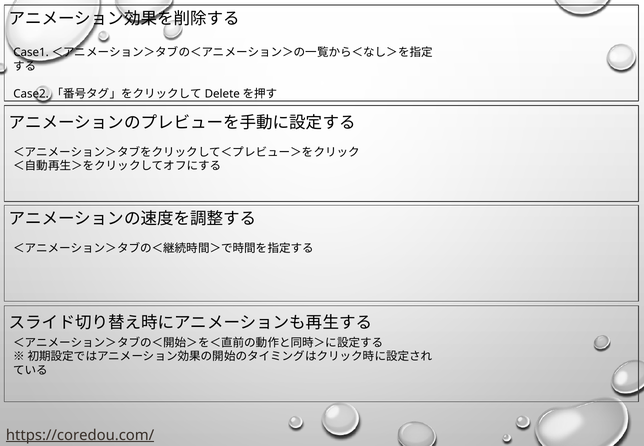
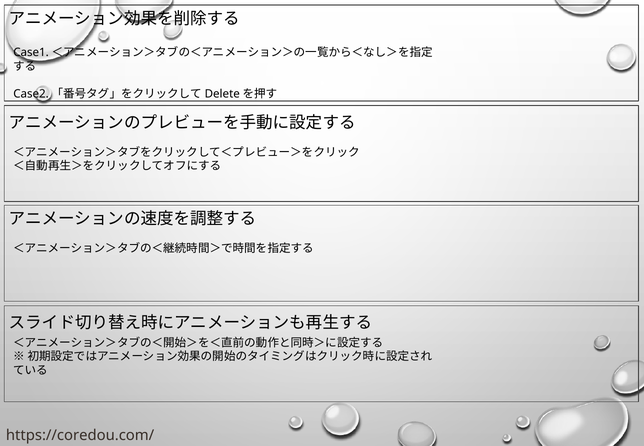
https://coredou.com/ underline: present -> none (80, 435)
